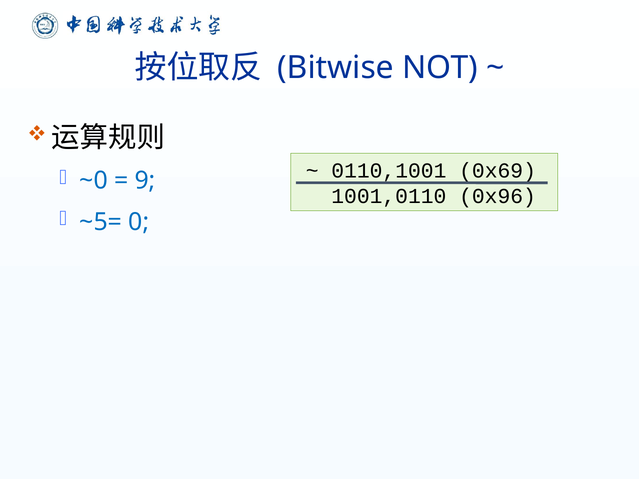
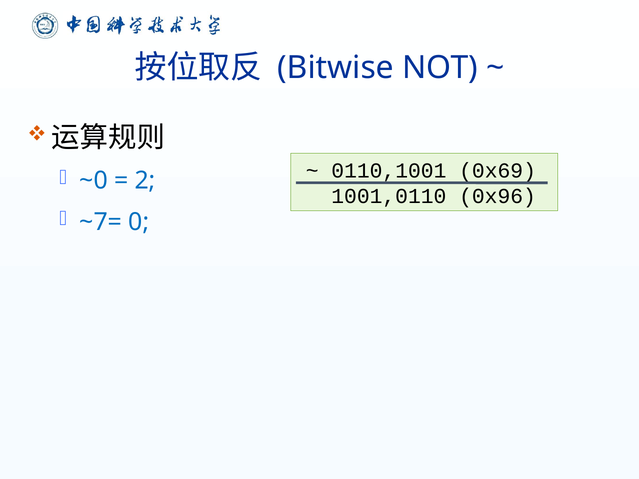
9: 9 -> 2 (145, 181)
~5=: ~5= -> ~7= (101, 222)
